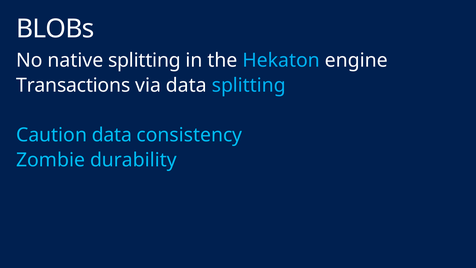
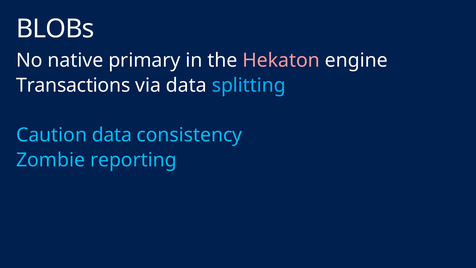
native splitting: splitting -> primary (144, 60)
Hekaton colour: light blue -> pink (281, 60)
durability: durability -> reporting (133, 160)
